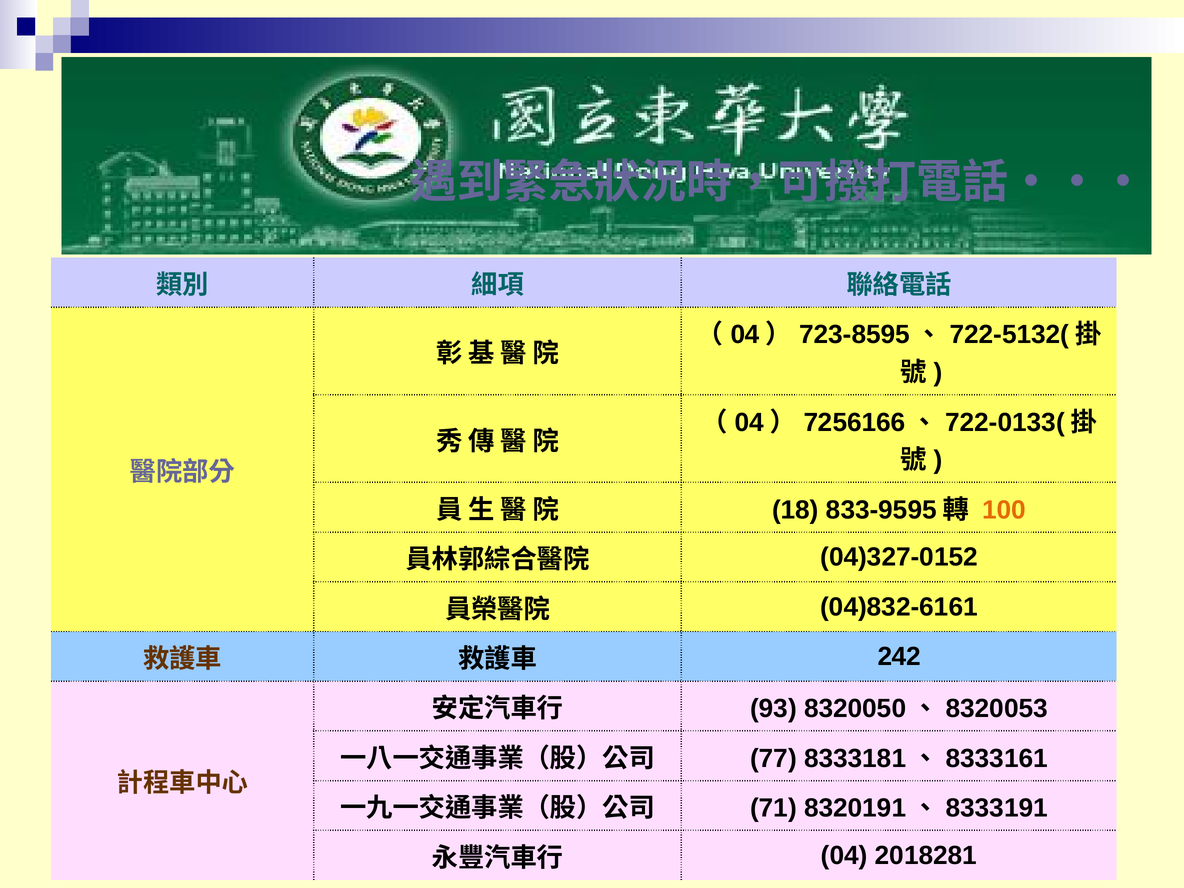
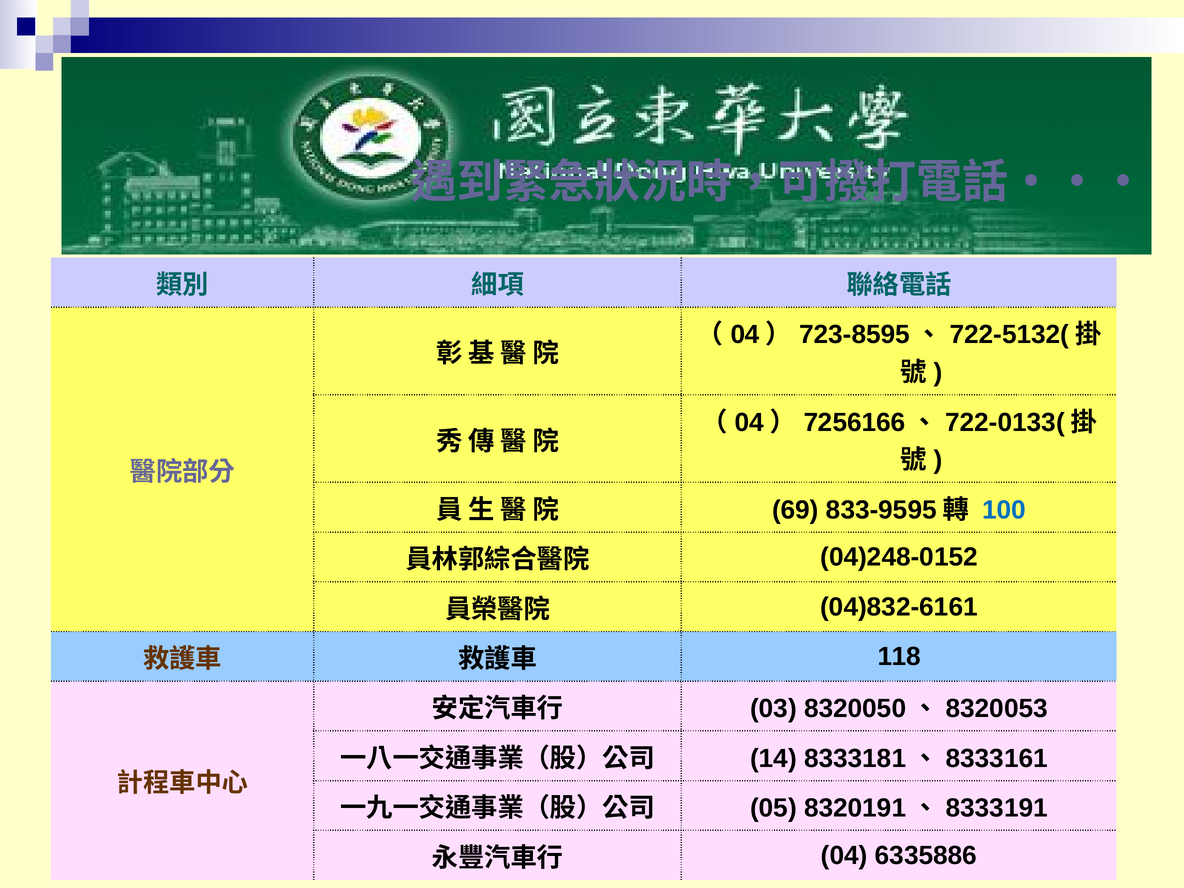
18: 18 -> 69 (795, 510)
100 colour: orange -> blue (1004, 510)
04)327-0152: 04)327-0152 -> 04)248-0152 (899, 557)
242: 242 -> 118 (899, 657)
93: 93 -> 03 (773, 709)
77: 77 -> 14 (773, 758)
71: 71 -> 05 (773, 808)
2018281: 2018281 -> 6335886 (926, 855)
